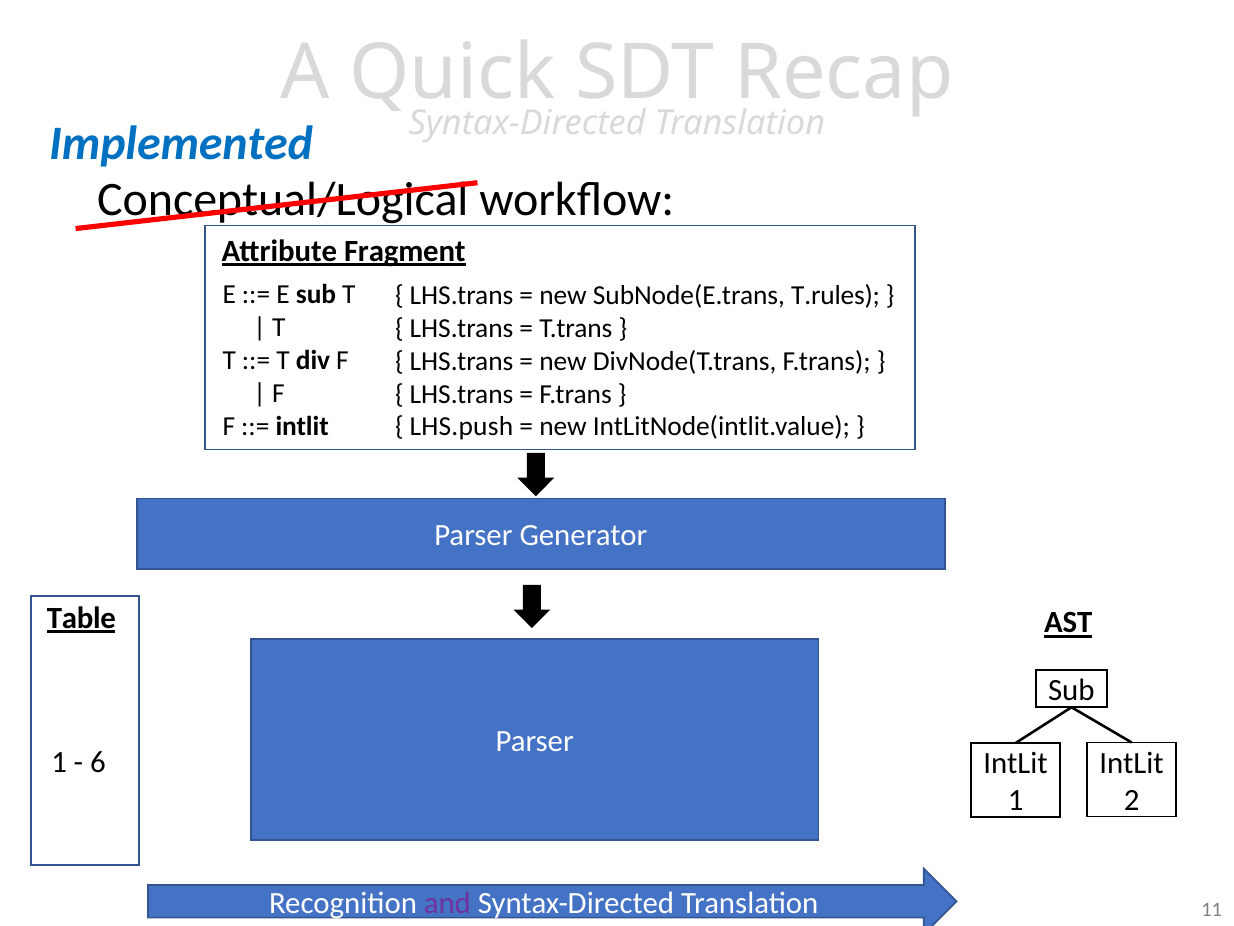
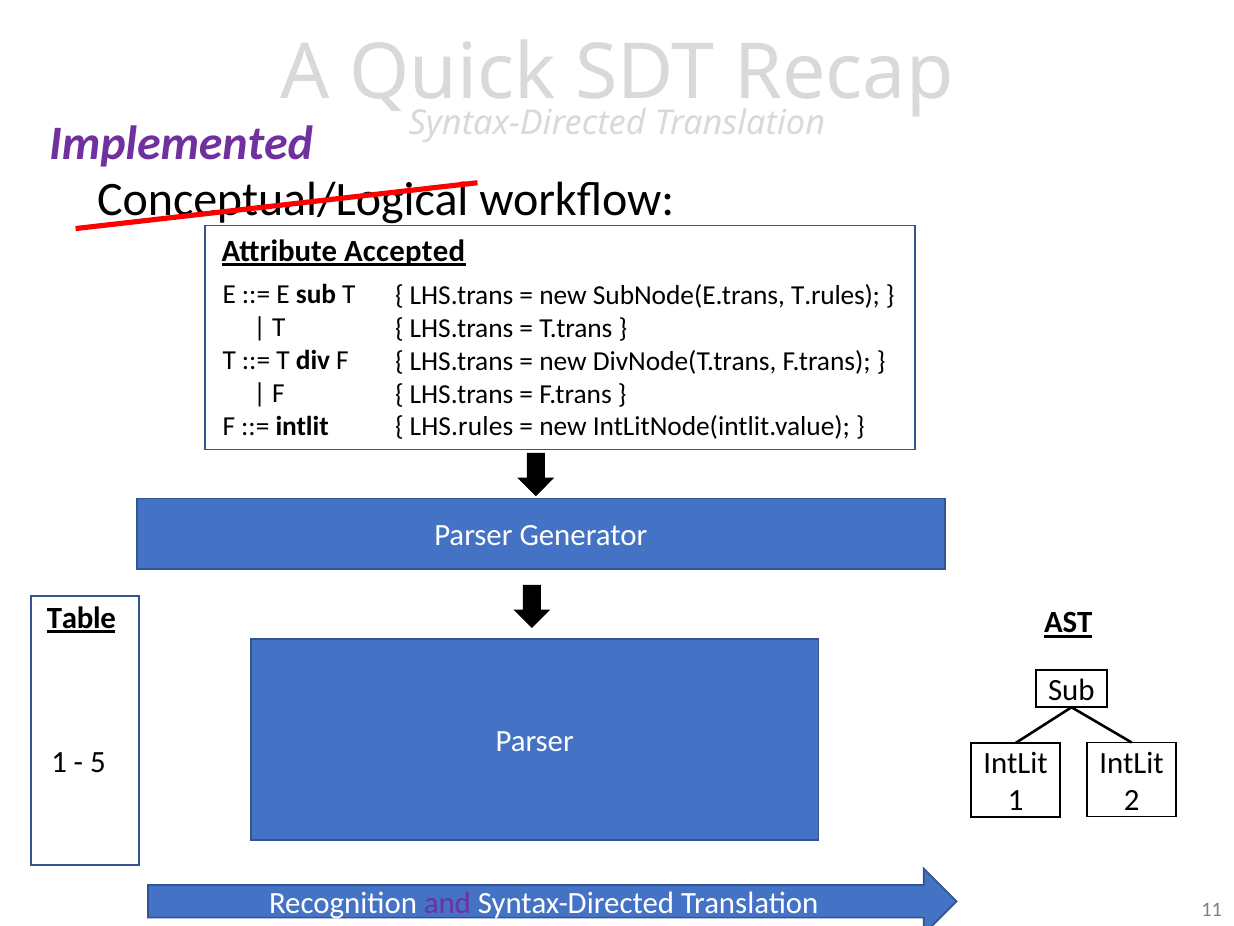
Implemented colour: blue -> purple (181, 144)
Fragment: Fragment -> Accepted (405, 251)
LHS.push: LHS.push -> LHS.rules (461, 427)
6: 6 -> 5 (98, 762)
